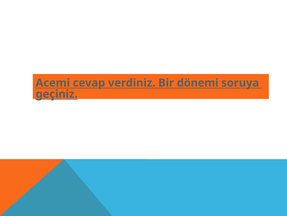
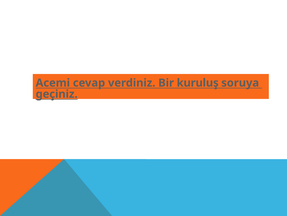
dönemi: dönemi -> kuruluş (198, 83)
